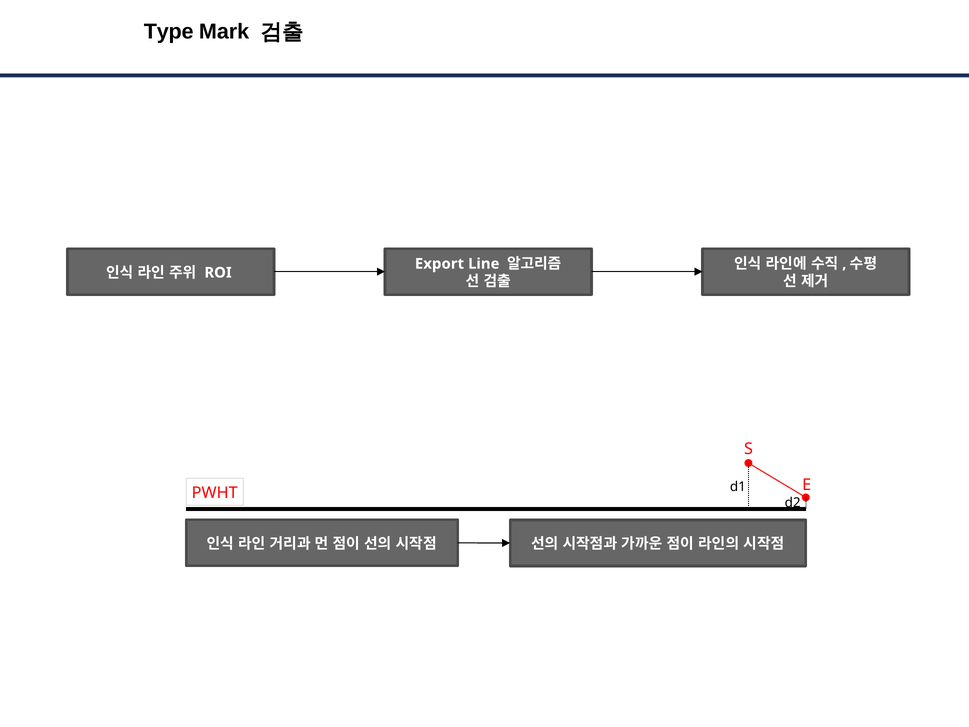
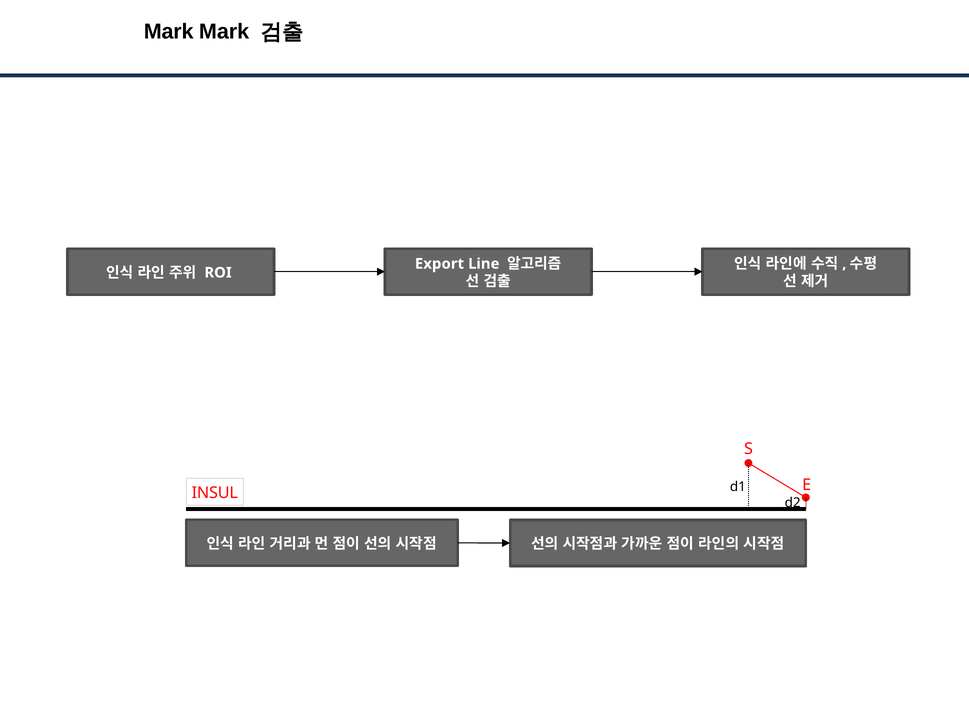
Type: Type -> Mark (169, 32)
PWHT: PWHT -> INSUL (215, 493)
